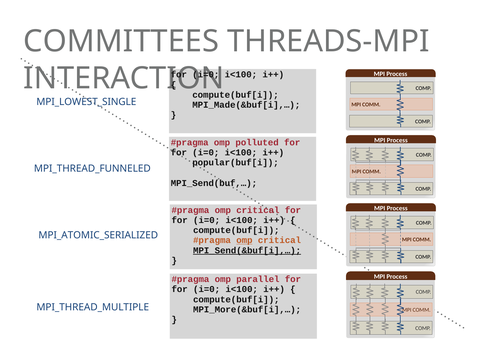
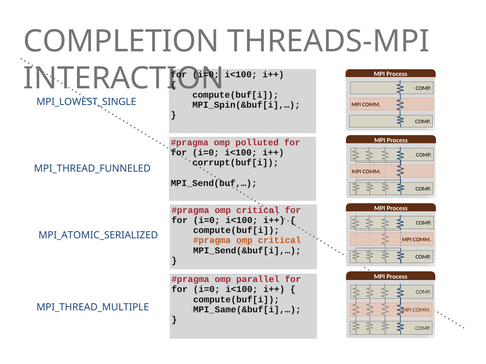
COMMITTEES: COMMITTEES -> COMPLETION (121, 41)
MPI_Made(&buf[i],…: MPI_Made(&buf[i],… -> MPI_Spin(&buf[i],… (246, 105)
popular(buf[i: popular(buf[i -> corrupt(buf[i (236, 163)
MPI_Send(&buf[i],… underline: present -> none (247, 251)
MPI_More(&buf[i],…: MPI_More(&buf[i],… -> MPI_Same(&buf[i],… (247, 310)
